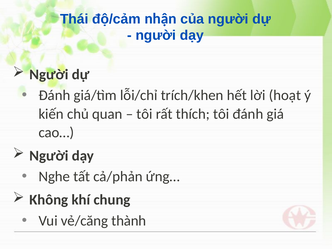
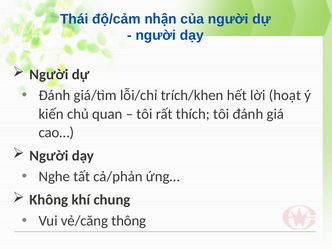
thành: thành -> thông (129, 221)
